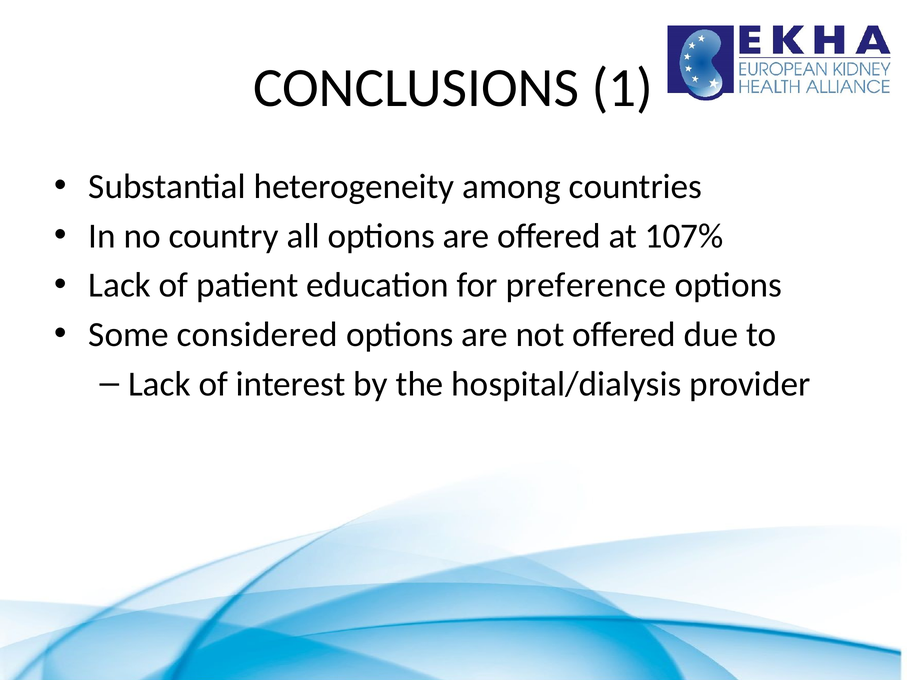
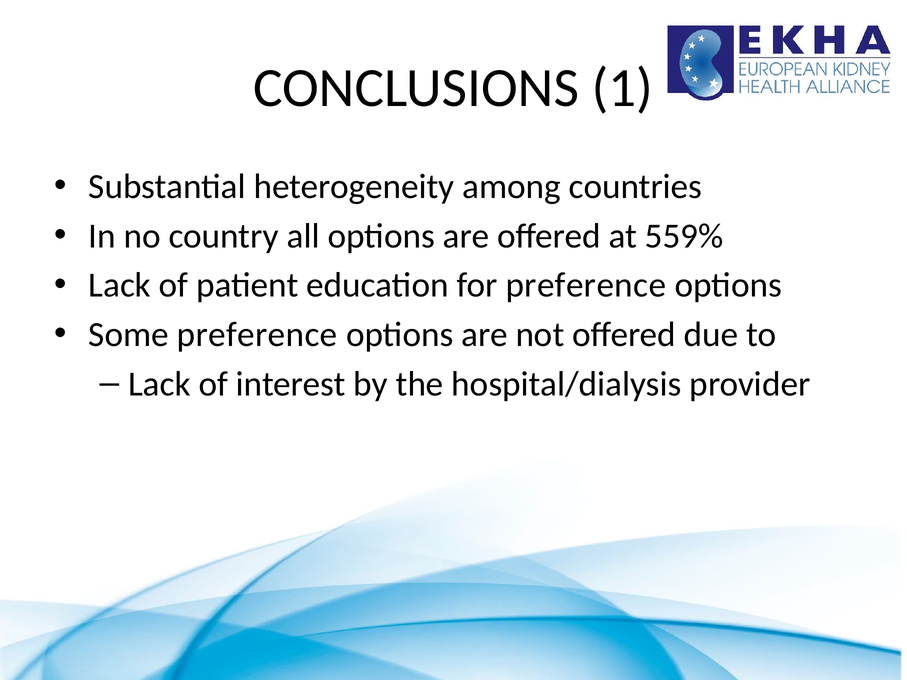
107%: 107% -> 559% (684, 236)
Some considered: considered -> preference (257, 335)
